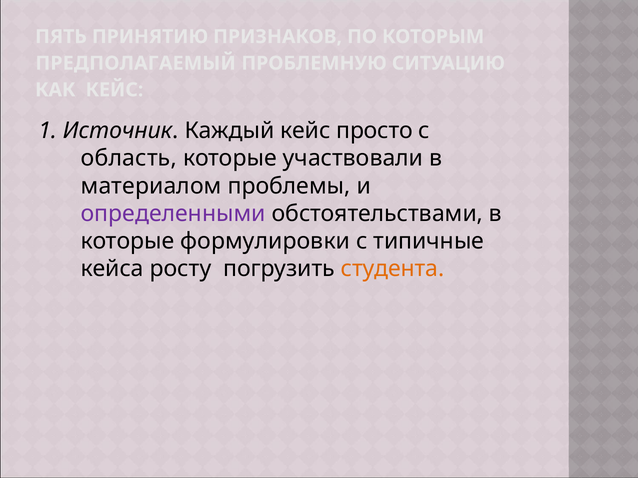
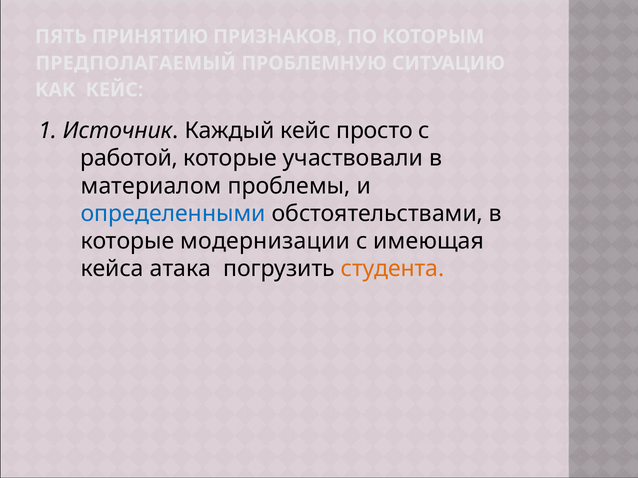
область: область -> работой (129, 159)
определенными colour: purple -> blue (173, 214)
формулировки: формулировки -> модернизации (265, 241)
типичные: типичные -> имеющая (429, 241)
росту: росту -> атака (180, 269)
